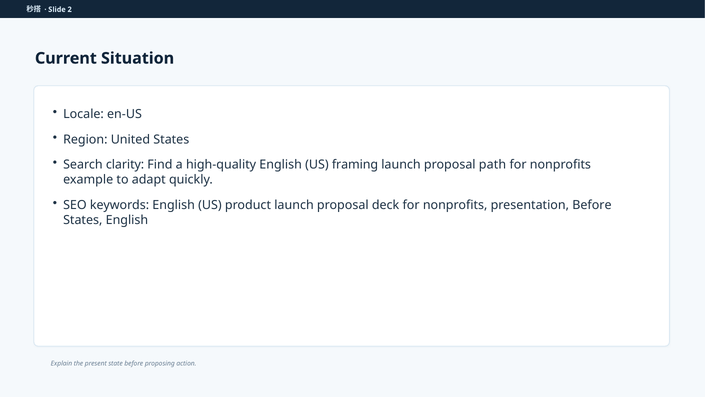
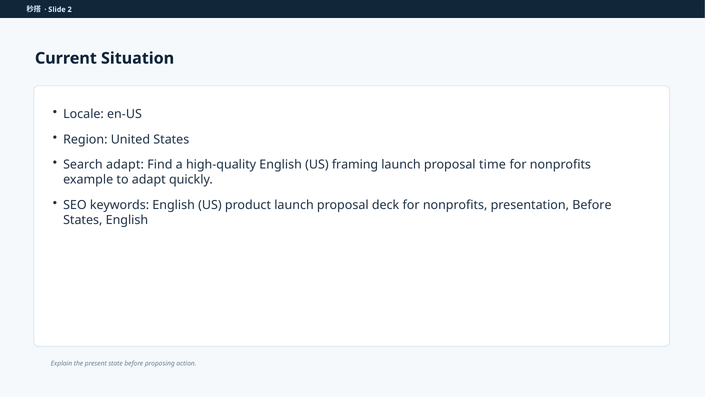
Search clarity: clarity -> adapt (125, 165)
path: path -> time (492, 165)
